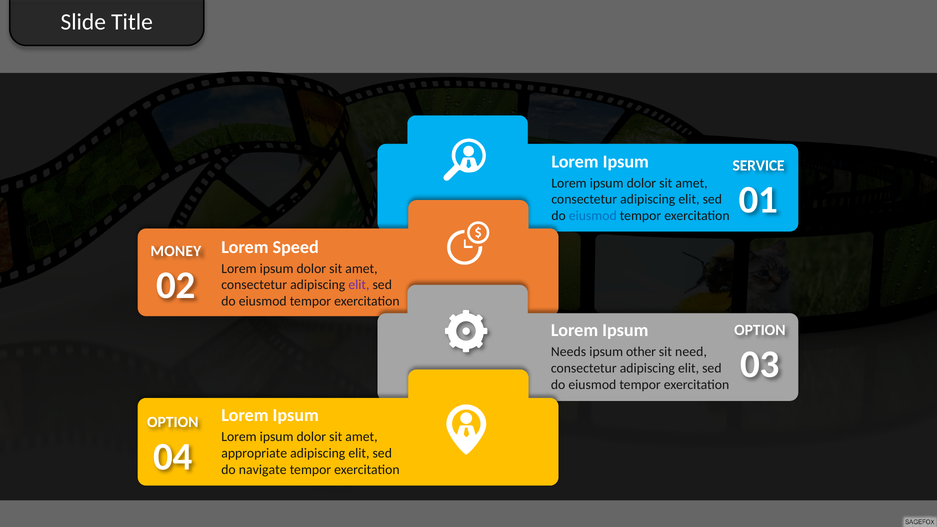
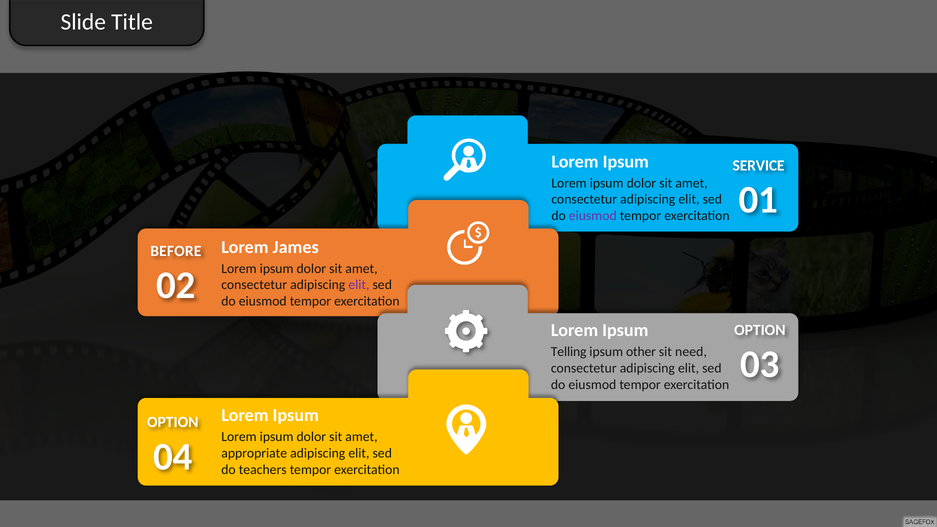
eiusmod colour: blue -> purple (593, 216)
Speed: Speed -> James (296, 247)
MONEY: MONEY -> BEFORE (176, 251)
Needs: Needs -> Telling (569, 352)
navigate: navigate -> teachers (263, 470)
